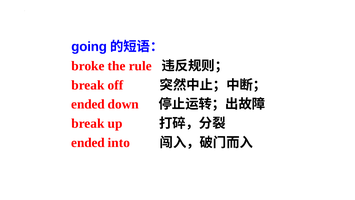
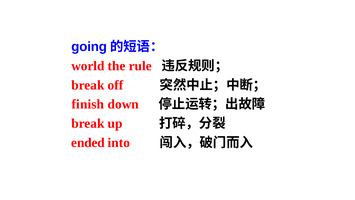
broke: broke -> world (88, 66)
ended: ended -> finish (88, 104)
